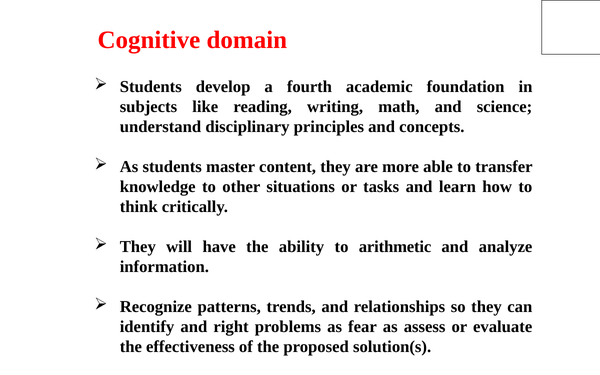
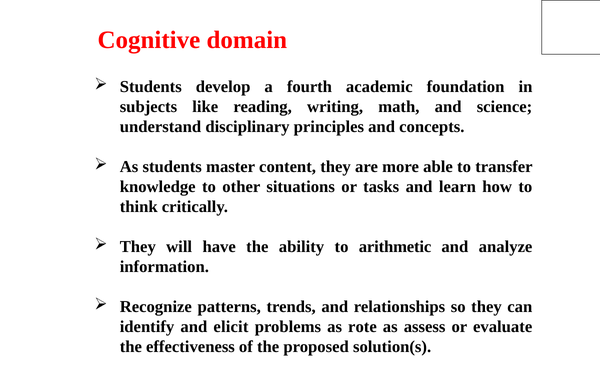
right: right -> elicit (231, 327)
fear: fear -> rote (362, 327)
